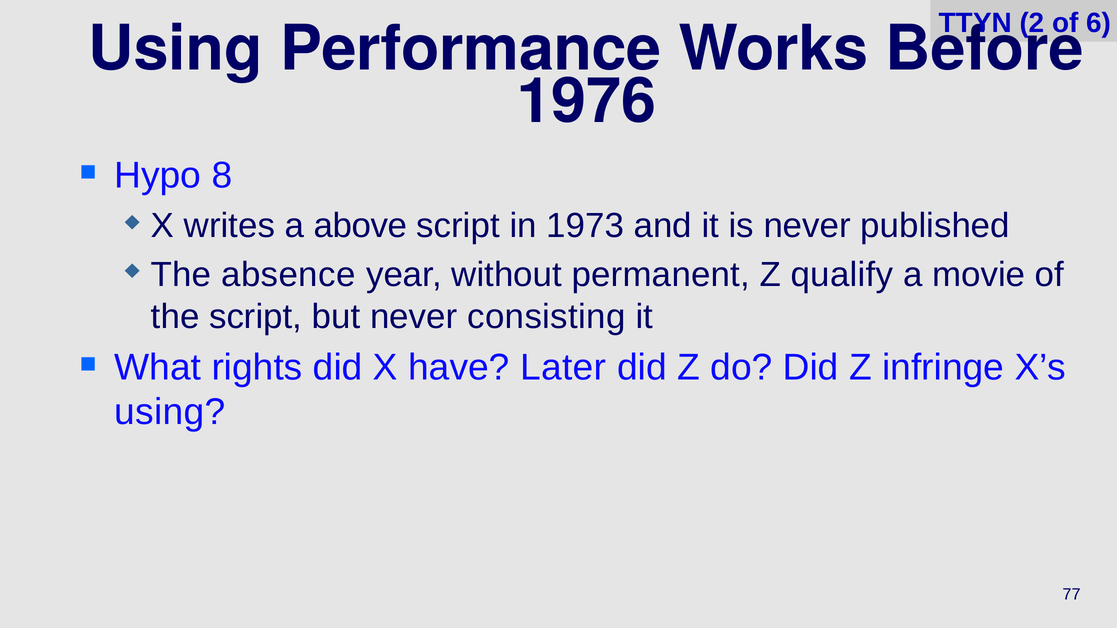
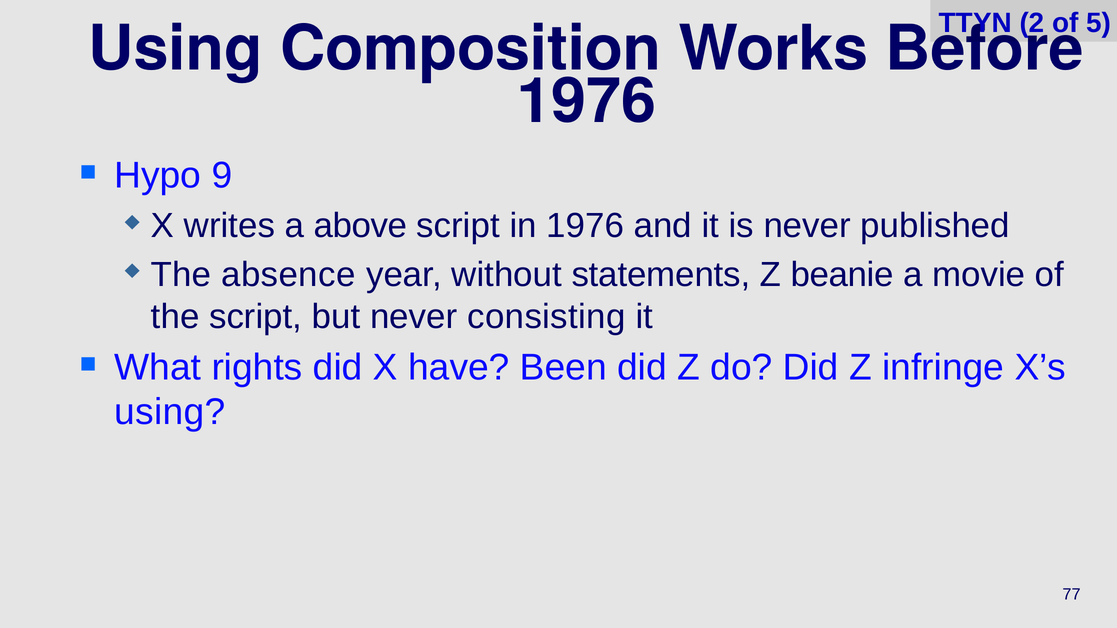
6: 6 -> 5 (1099, 23)
Performance: Performance -> Composition (471, 49)
8: 8 -> 9 (222, 176)
in 1973: 1973 -> 1976 (585, 226)
permanent: permanent -> statements (661, 275)
qualify: qualify -> beanie (842, 275)
Later: Later -> Been (563, 368)
